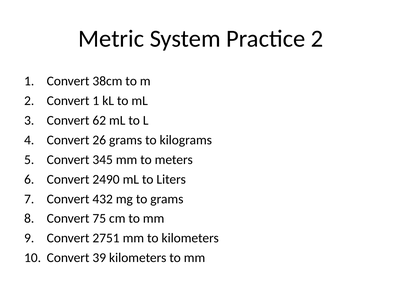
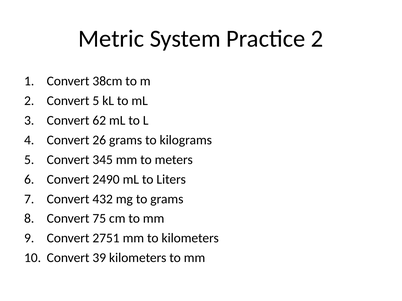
Convert 1: 1 -> 5 (96, 101)
